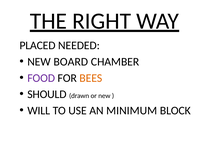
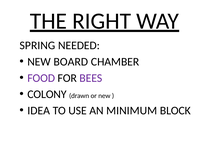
PLACED: PLACED -> SPRING (37, 45)
BEES colour: orange -> purple (91, 78)
SHOULD: SHOULD -> COLONY (47, 94)
WILL: WILL -> IDEA (39, 110)
